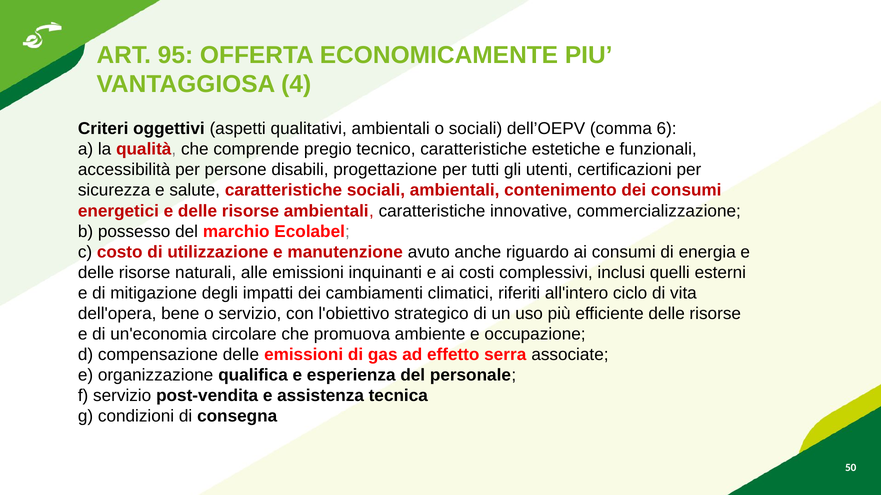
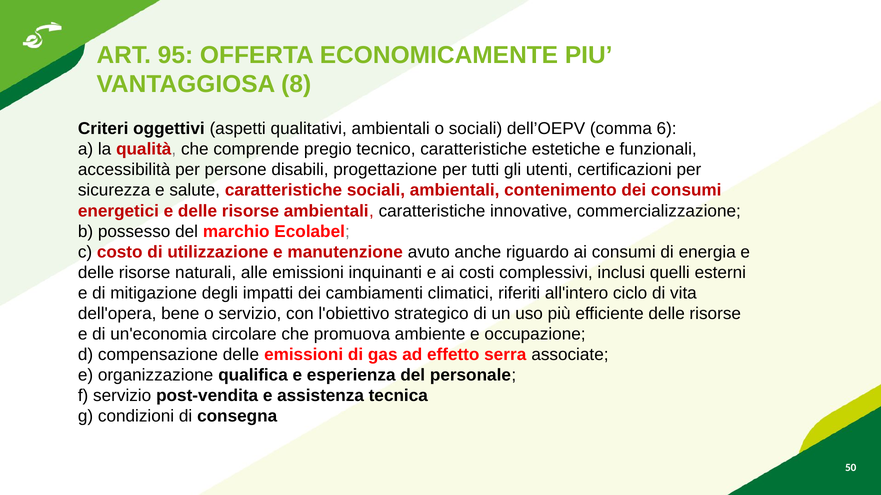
4: 4 -> 8 (296, 84)
